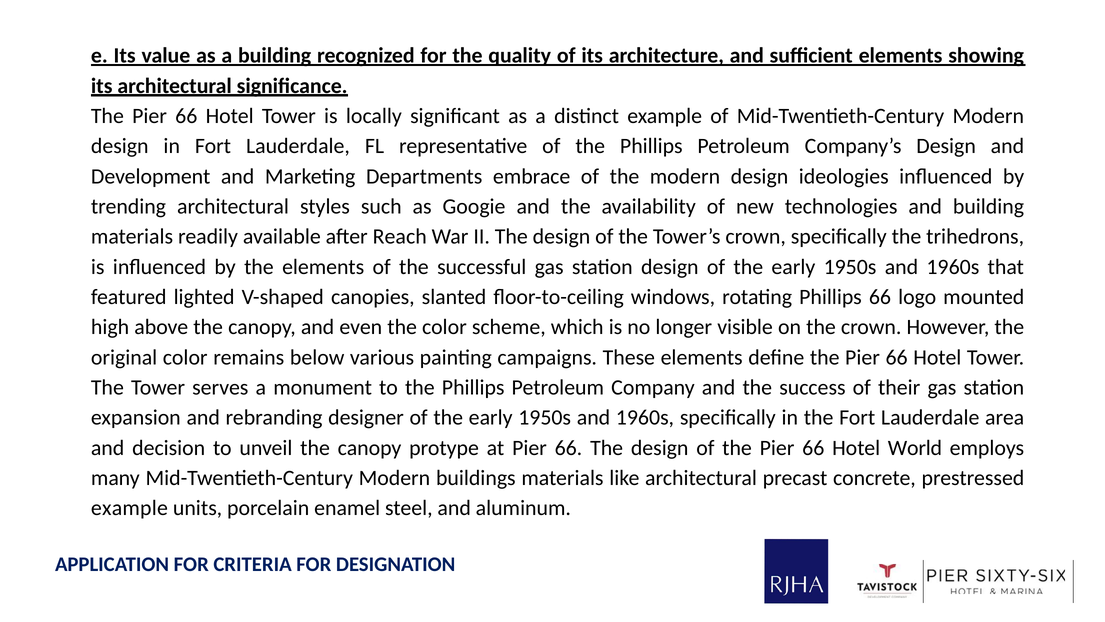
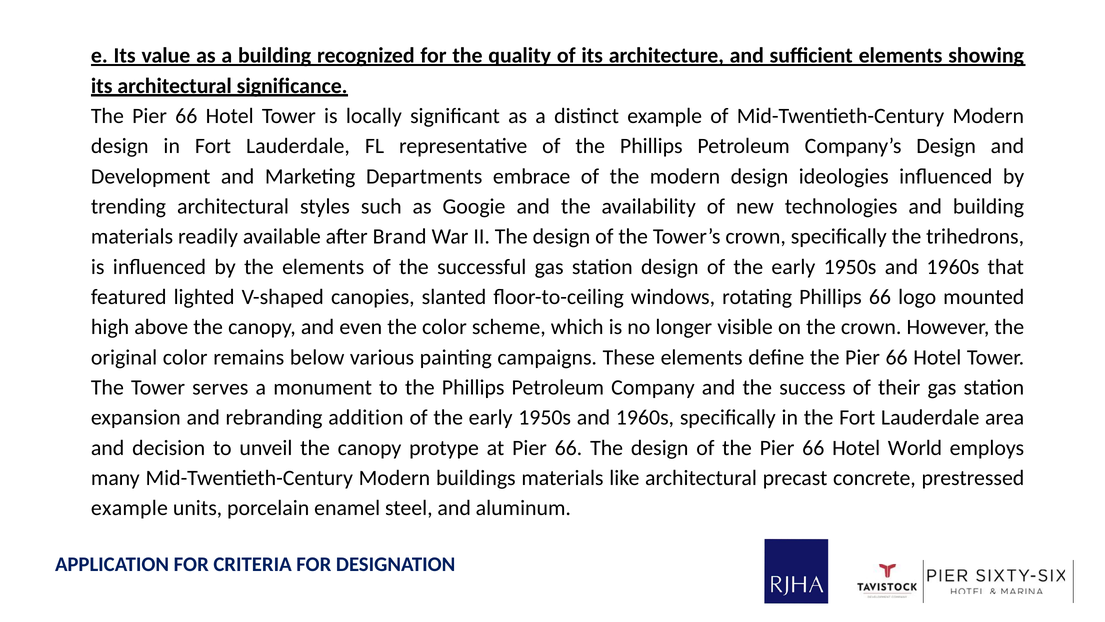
Reach: Reach -> Brand (400, 237)
designer: designer -> addition (366, 417)
